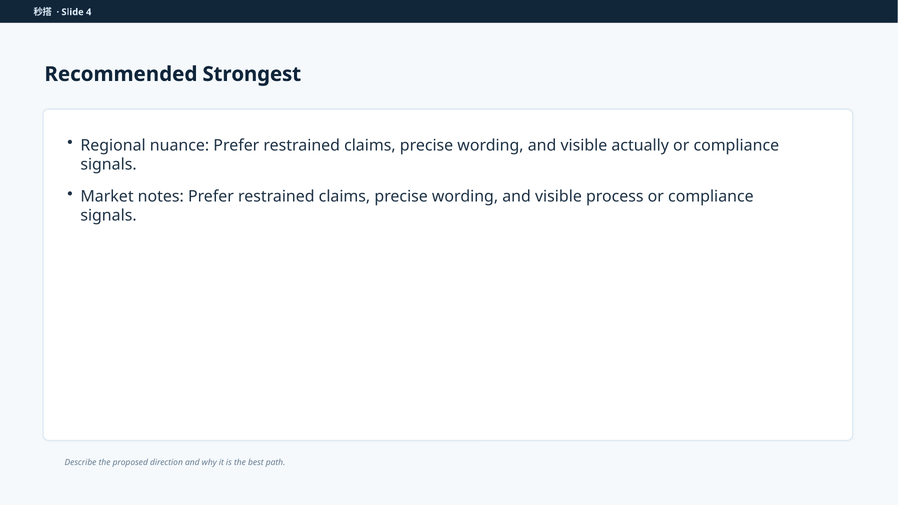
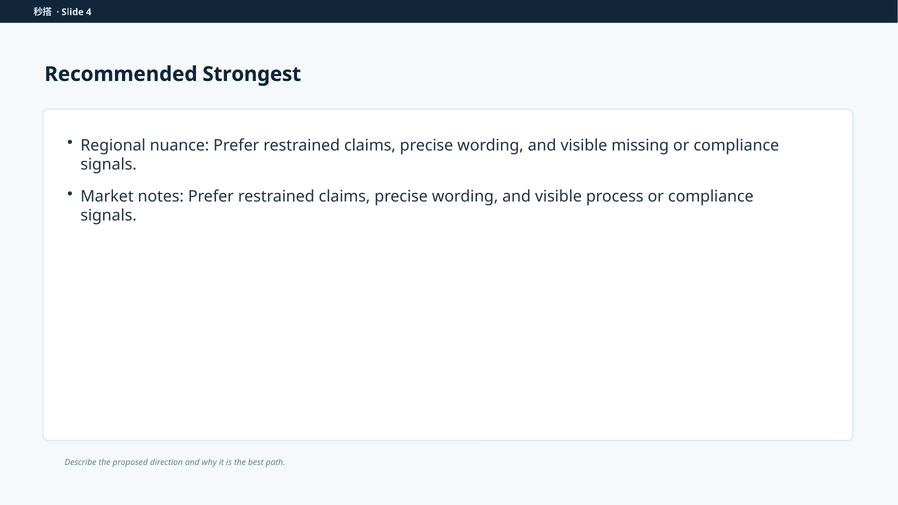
actually: actually -> missing (640, 145)
